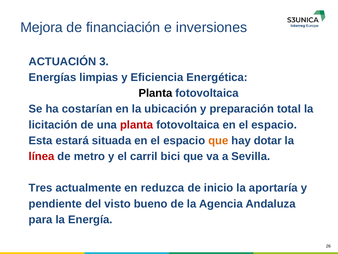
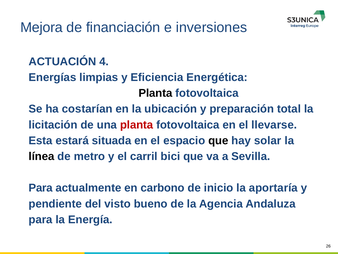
3: 3 -> 4 (104, 61)
fotovoltaica en el espacio: espacio -> llevarse (274, 125)
que colour: orange -> black (218, 140)
dotar: dotar -> solar (268, 140)
línea colour: red -> black (42, 156)
Tres: Tres -> Para (41, 188)
reduzca: reduzca -> carbono (163, 188)
